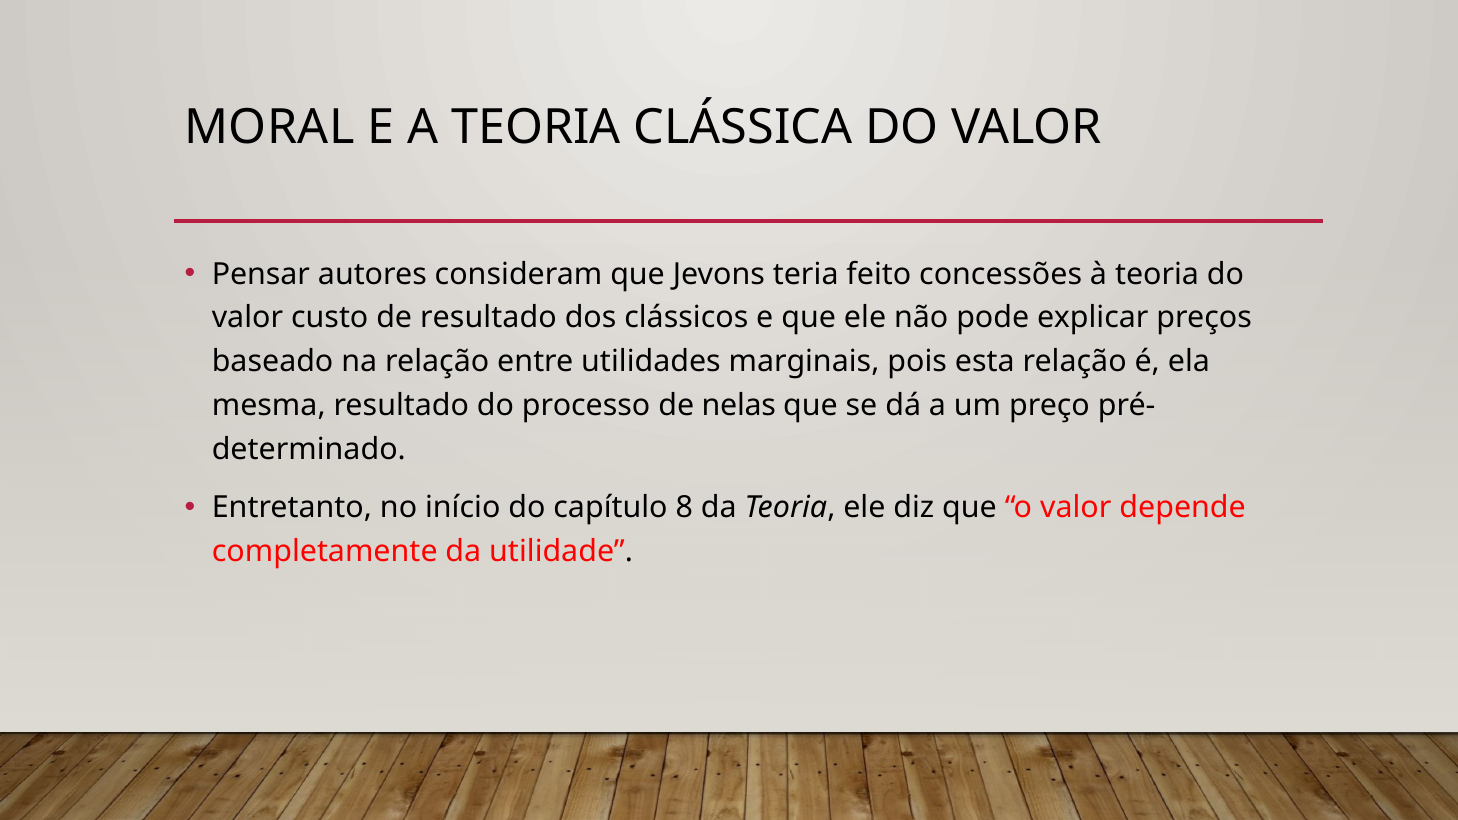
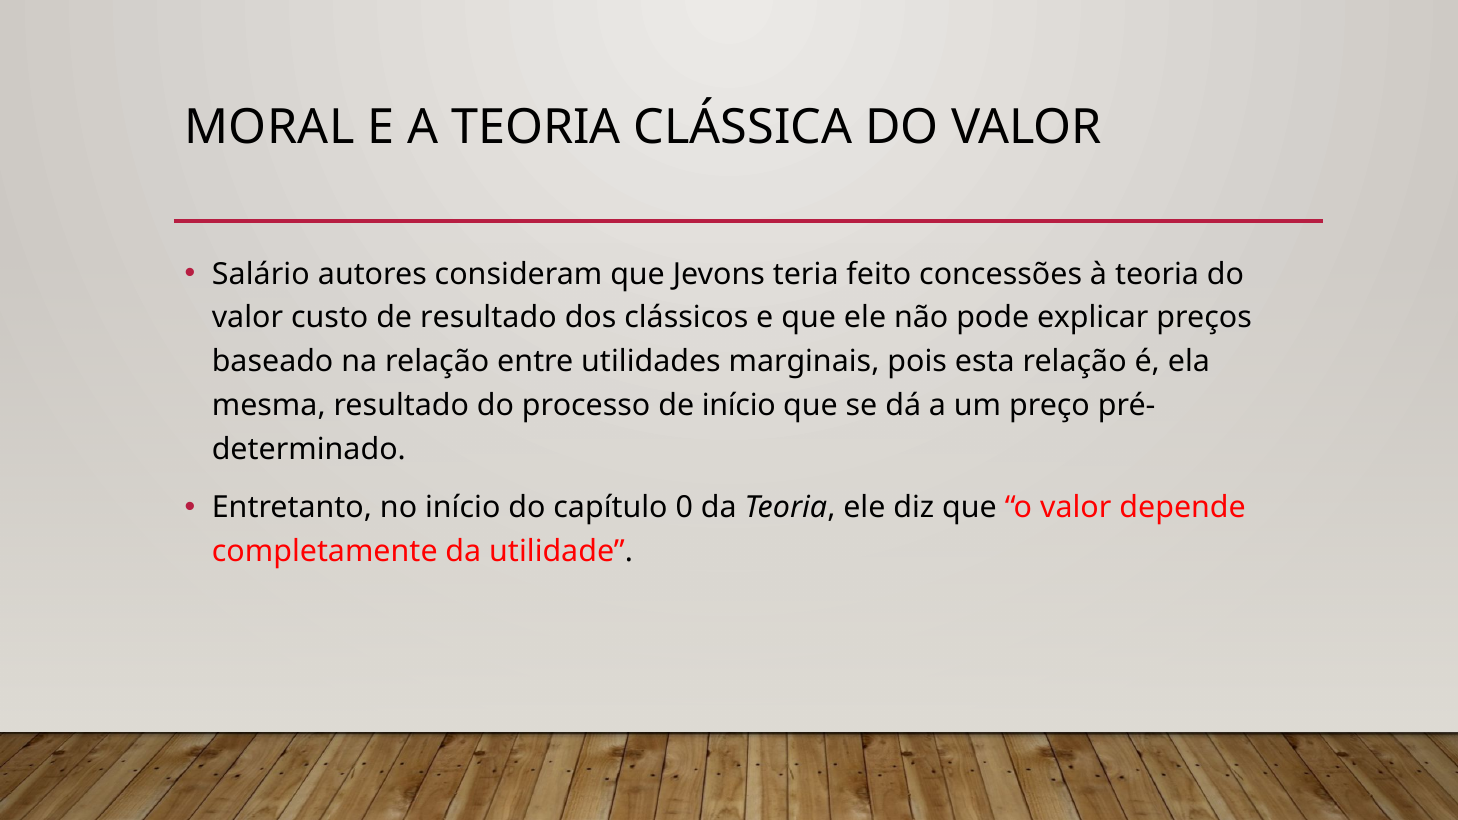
Pensar: Pensar -> Salário (261, 274)
de nelas: nelas -> início (739, 405)
8: 8 -> 0 (684, 508)
